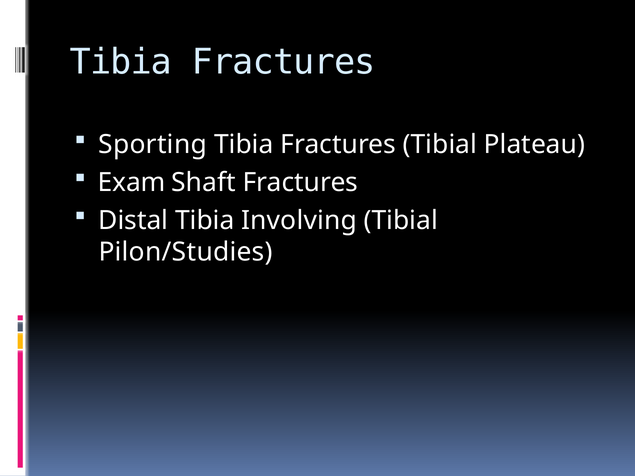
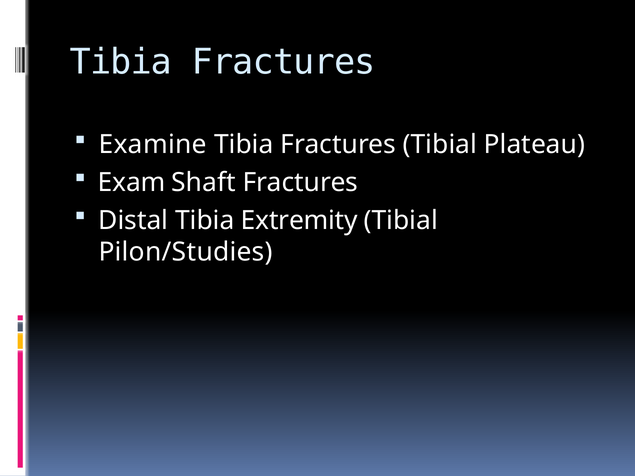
Sporting: Sporting -> Examine (153, 145)
Involving: Involving -> Extremity (299, 221)
